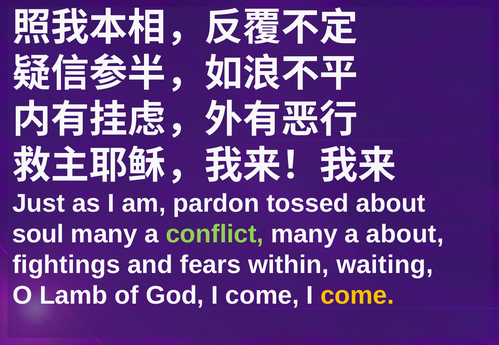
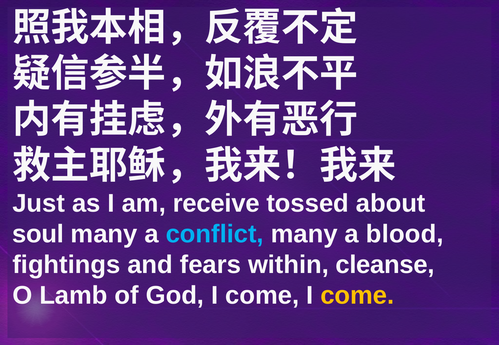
pardon: pardon -> receive (216, 204)
conflict colour: light green -> light blue (215, 234)
a about: about -> blood (405, 234)
waiting: waiting -> cleanse (385, 265)
